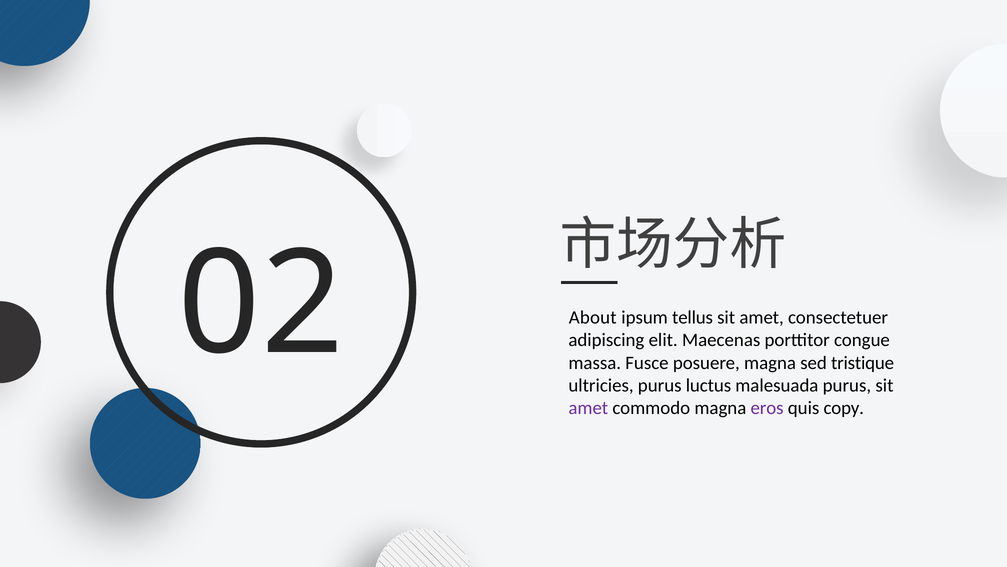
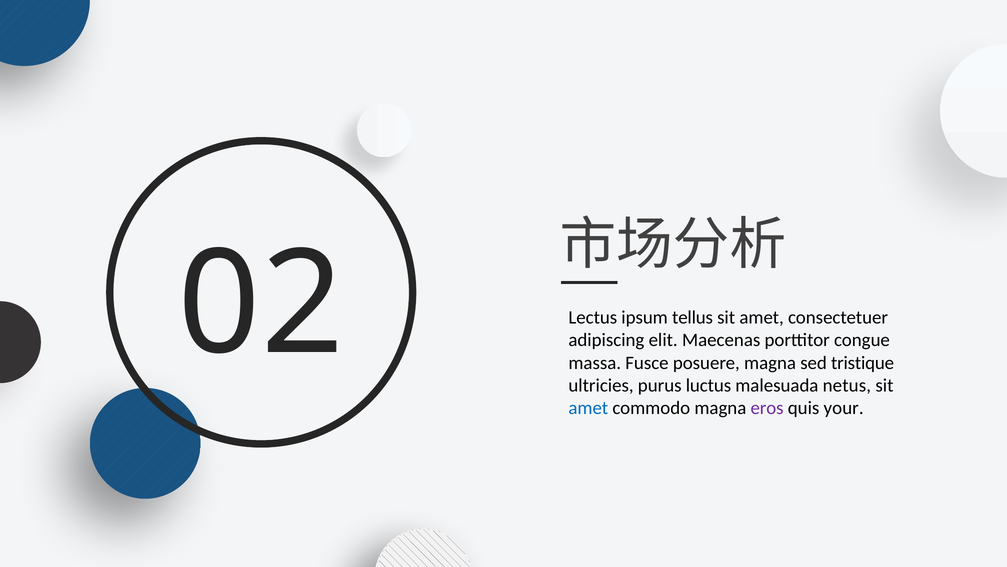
About: About -> Lectus (593, 317)
malesuada purus: purus -> netus (847, 385)
amet colour: purple -> blue (588, 408)
copy: copy -> your (844, 408)
